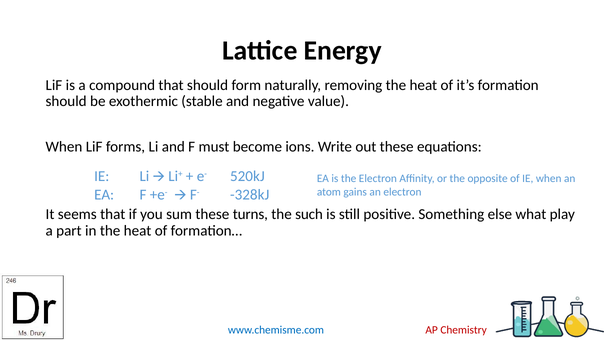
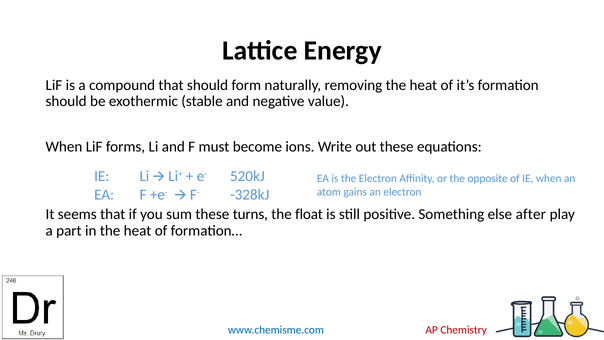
such: such -> float (309, 214)
what: what -> after (531, 214)
